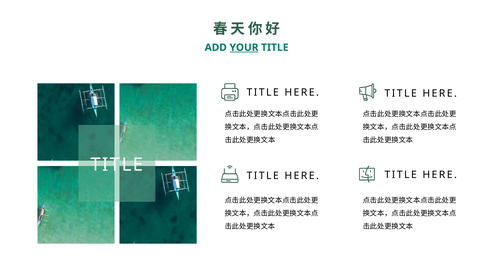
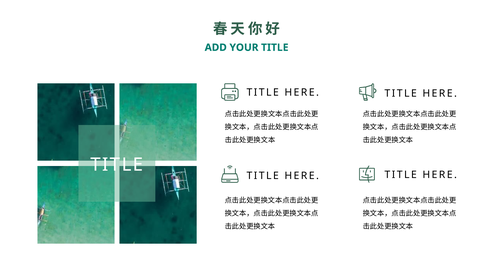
YOUR underline: present -> none (244, 48)
